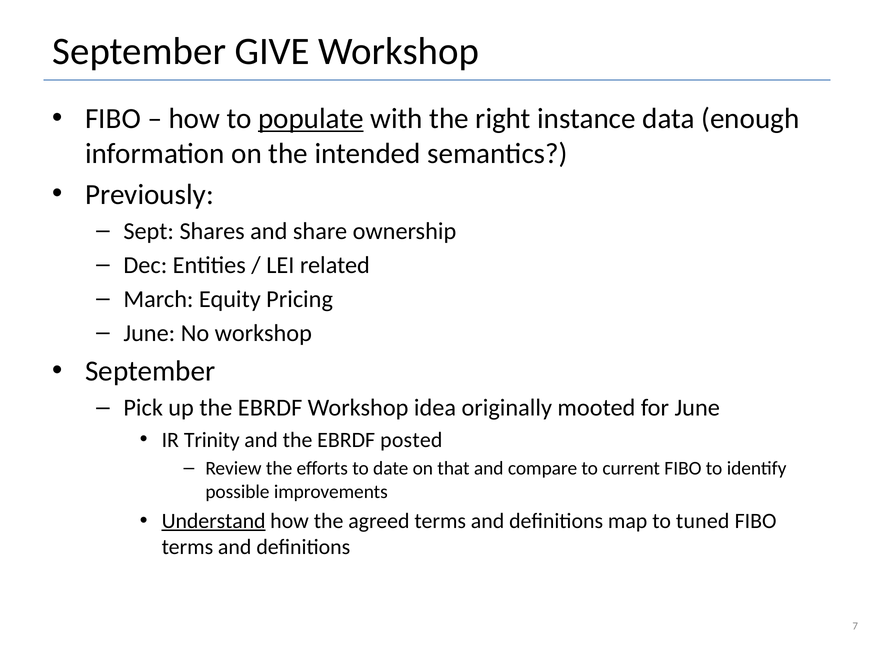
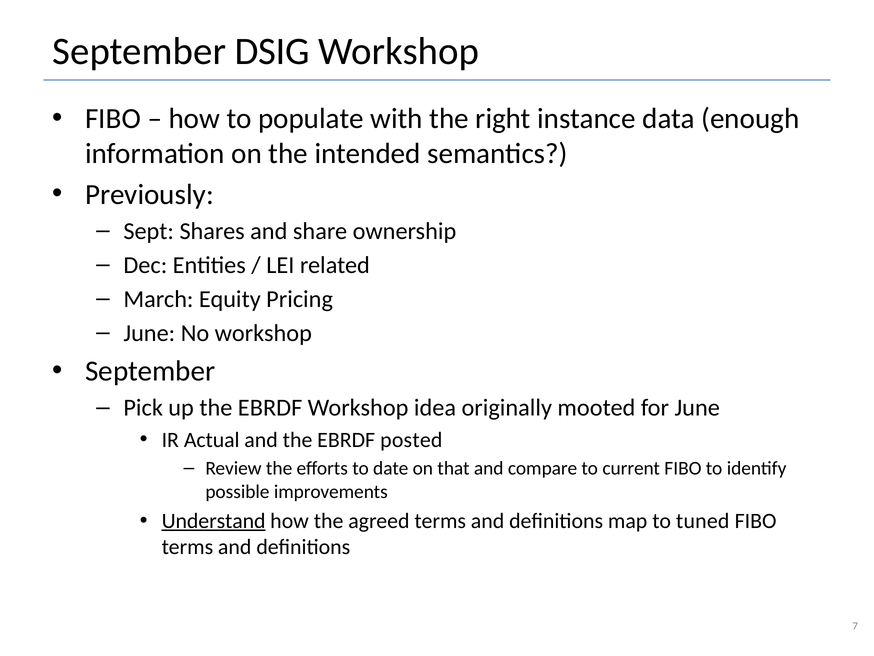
GIVE: GIVE -> DSIG (272, 51)
populate underline: present -> none (311, 119)
Trinity: Trinity -> Actual (212, 440)
